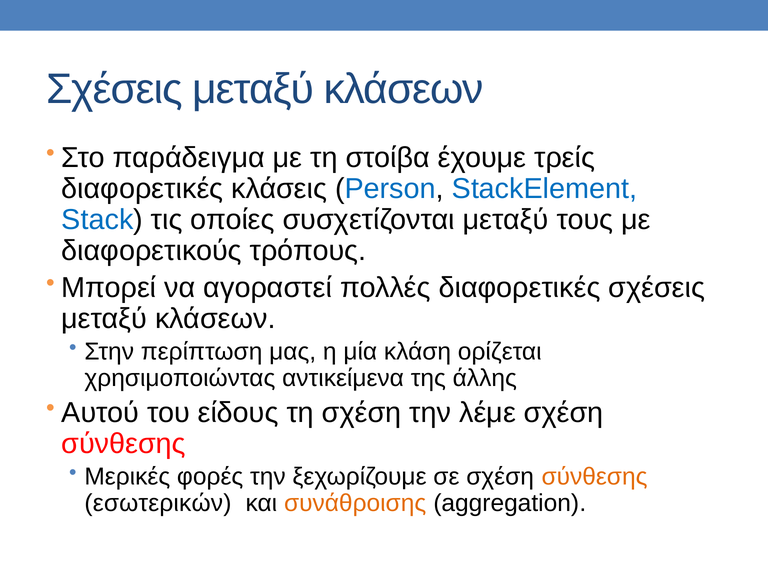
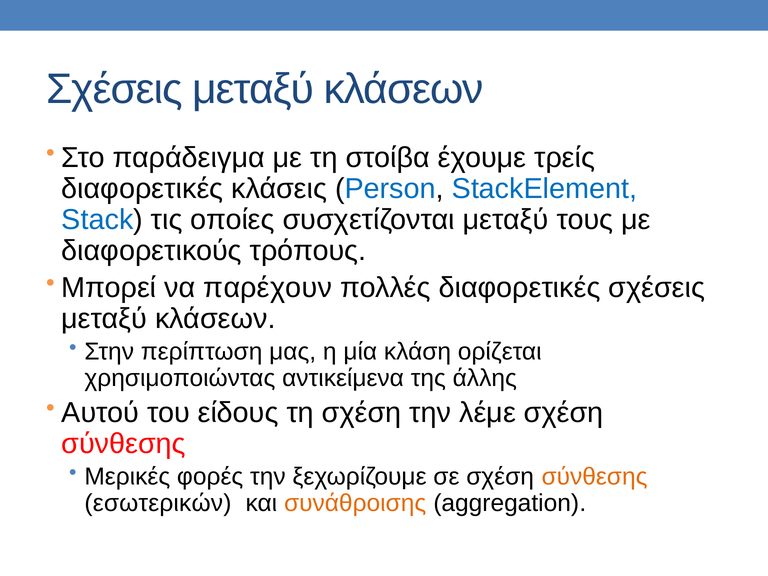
αγοραστεί: αγοραστεί -> παρέχουν (268, 288)
